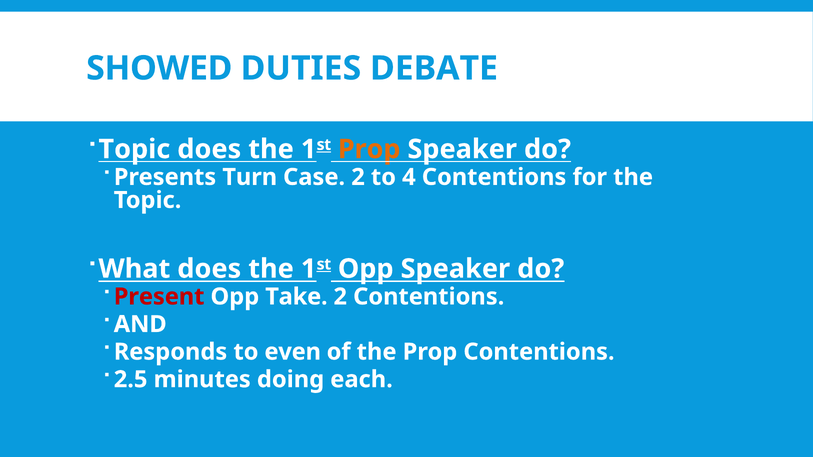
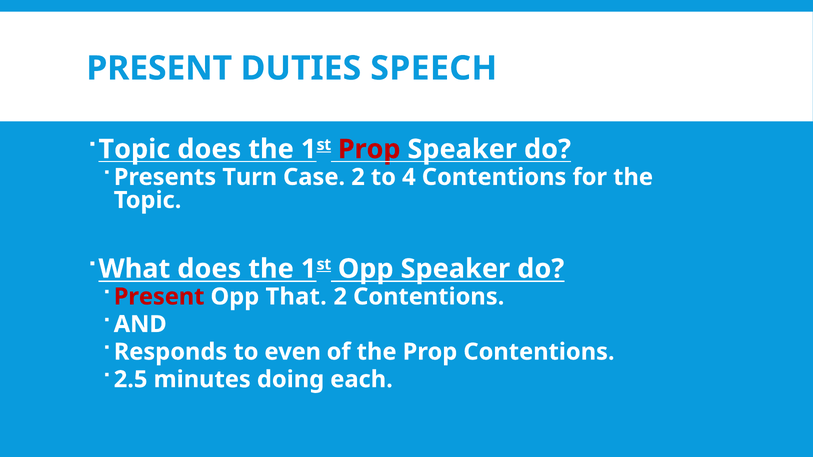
SHOWED: SHOWED -> PRESENT (159, 68)
DEBATE: DEBATE -> SPEECH (434, 68)
Prop colour: orange -> red (369, 149)
Take: Take -> That (296, 297)
